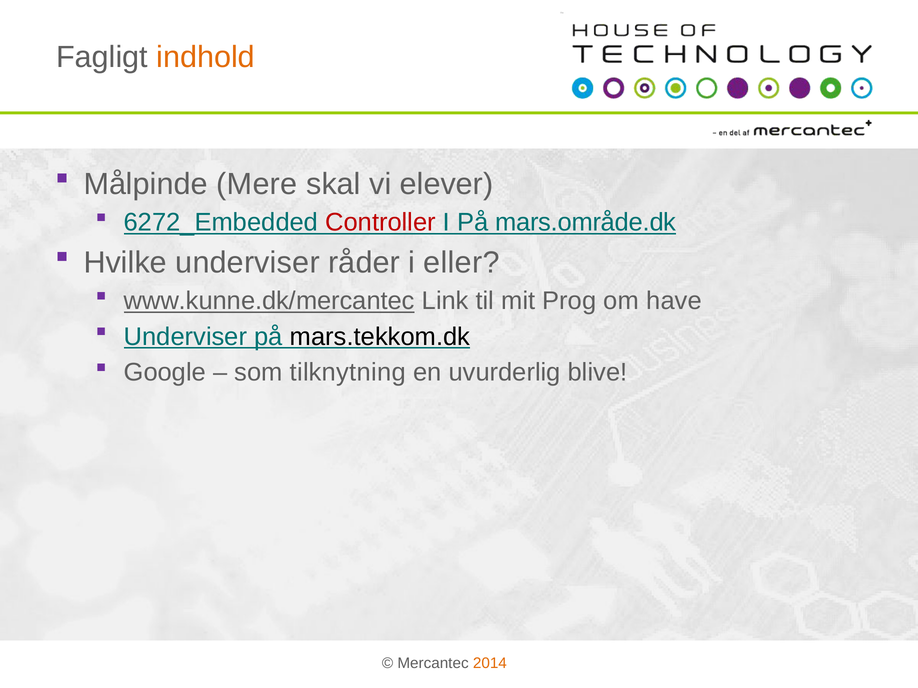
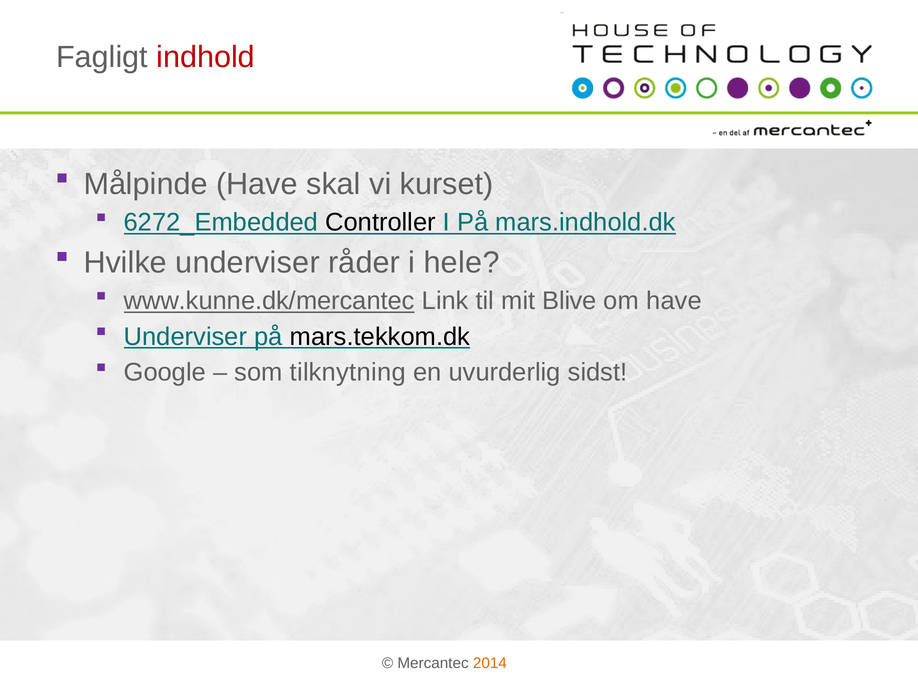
indhold colour: orange -> red (206, 57)
Målpinde Mere: Mere -> Have (257, 184)
elever: elever -> kurset (447, 184)
Controller colour: red -> black (381, 223)
mars.område.dk: mars.område.dk -> mars.indhold.dk (586, 223)
eller: eller -> hele (462, 263)
Prog: Prog -> Blive (569, 301)
blive: blive -> sidst (598, 373)
